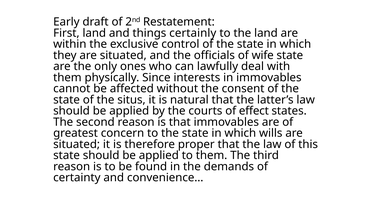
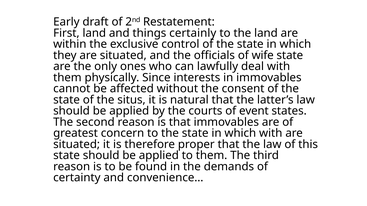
effect: effect -> event (254, 111)
which wills: wills -> with (271, 133)
